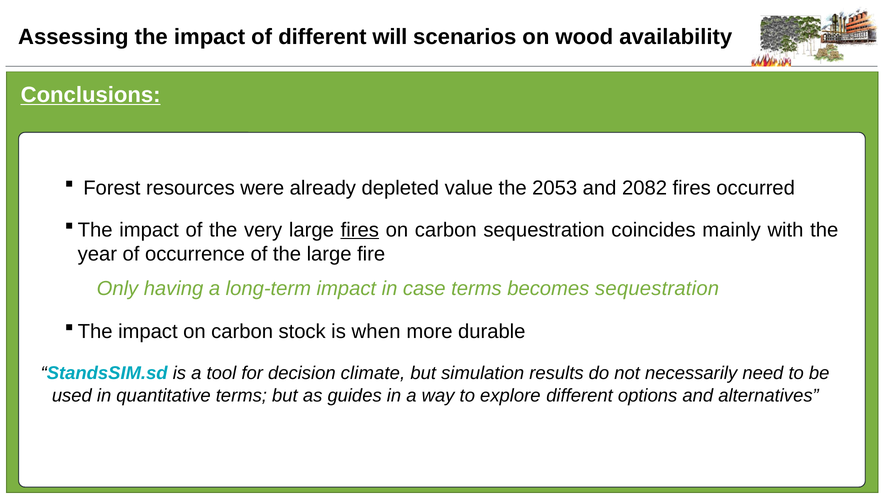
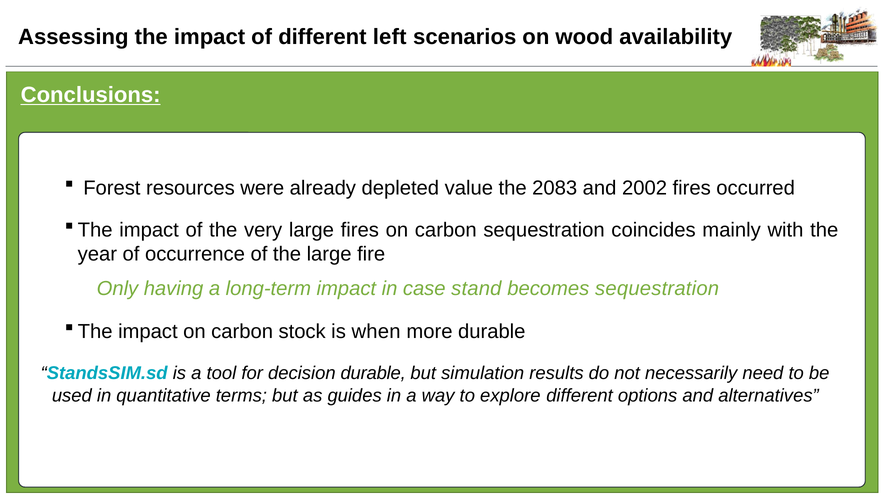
will: will -> left (390, 37)
2053: 2053 -> 2083 (555, 188)
2082: 2082 -> 2002 (645, 188)
fires underline: present -> none (360, 230)
case terms: terms -> stand (476, 289)
decision climate: climate -> durable (373, 374)
